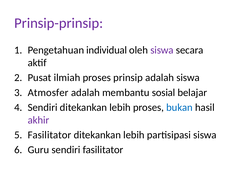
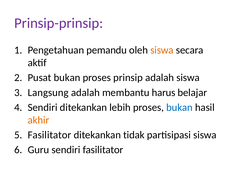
individual: individual -> pemandu (107, 50)
siswa colour: purple -> orange (162, 50)
Pusat ilmiah: ilmiah -> bukan (67, 77)
Atmosfer: Atmosfer -> Langsung (48, 92)
sosial: sosial -> harus (164, 92)
akhir colour: purple -> orange (38, 120)
lebih: lebih -> tidak (134, 135)
